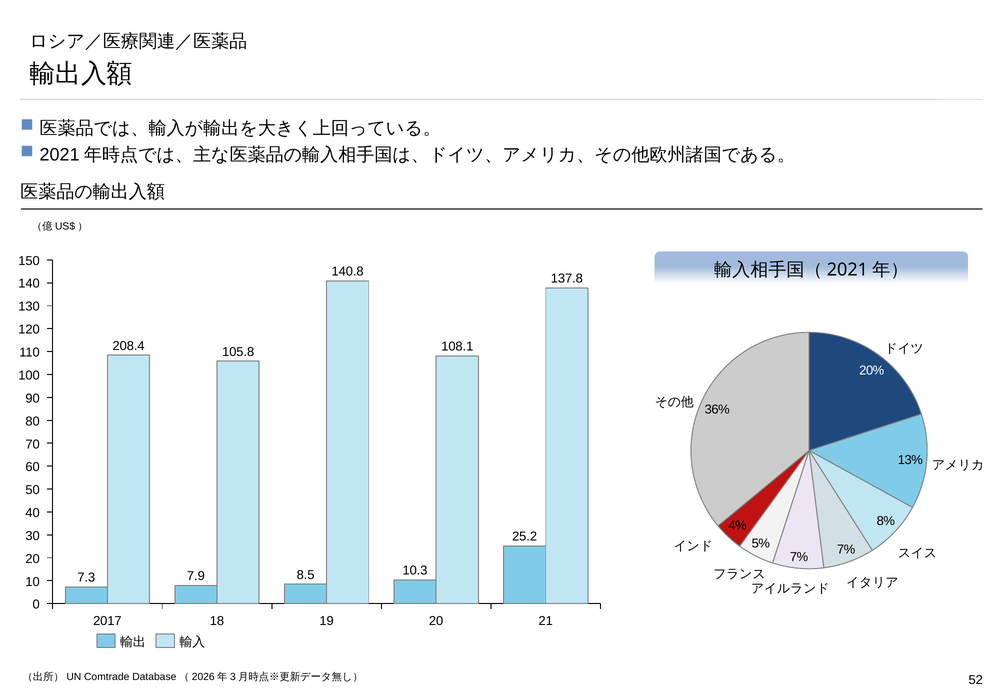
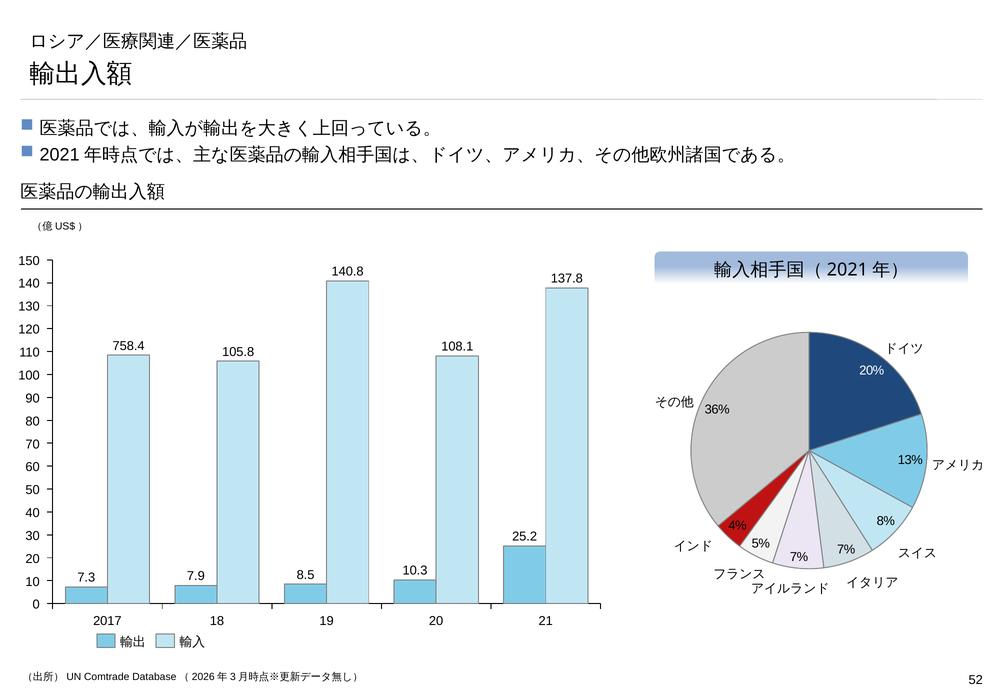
208.4: 208.4 -> 758.4 (129, 345)
